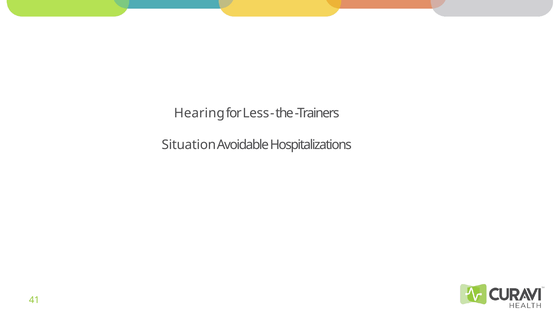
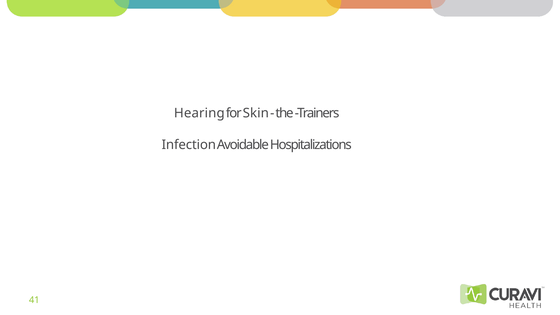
Less: Less -> Skin (256, 113)
Situation: Situation -> Infection (189, 145)
